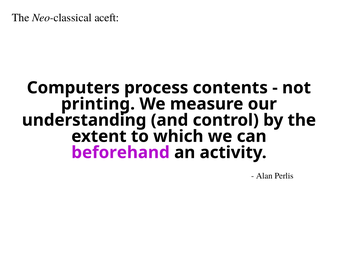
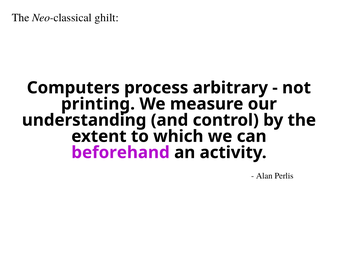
aceft: aceft -> ghilt (107, 18)
contents: contents -> arbitrary (230, 88)
